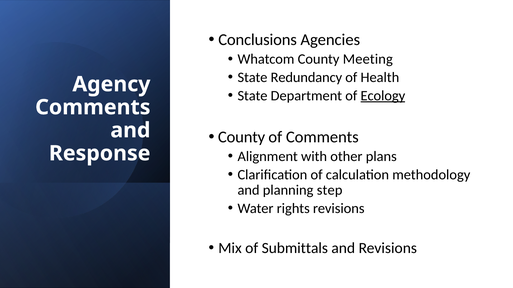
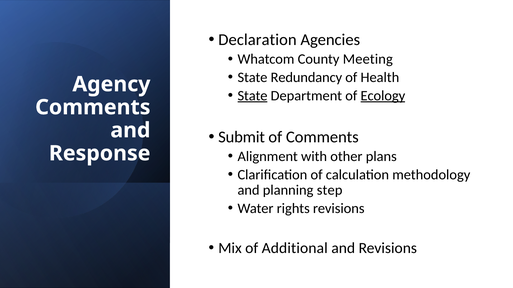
Conclusions: Conclusions -> Declaration (257, 40)
State underline: none -> present (253, 96)
County: County -> Submit (242, 137)
Submittals: Submittals -> Additional (295, 249)
